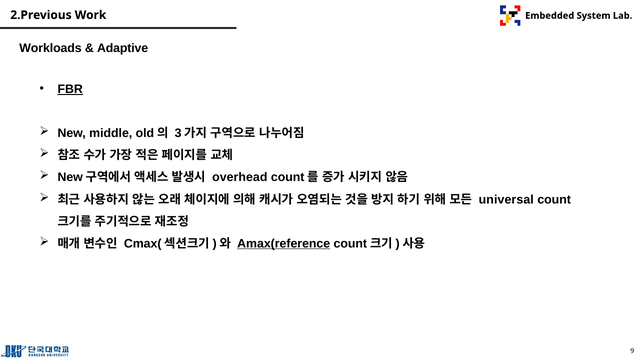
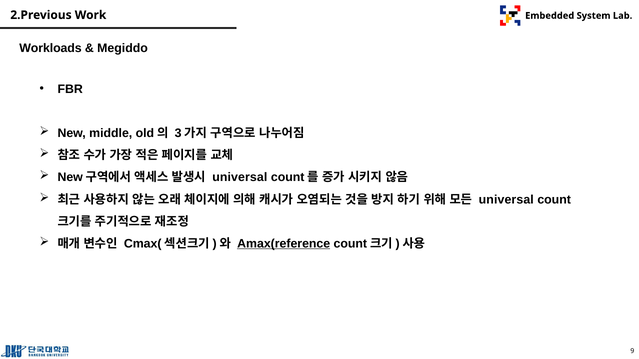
Adaptive: Adaptive -> Megiddo (123, 48)
FBR underline: present -> none (70, 89)
overhead: overhead -> universal (240, 178)
